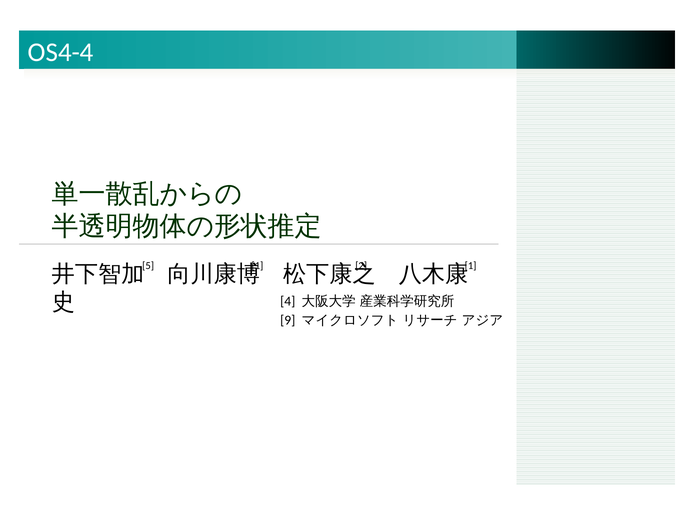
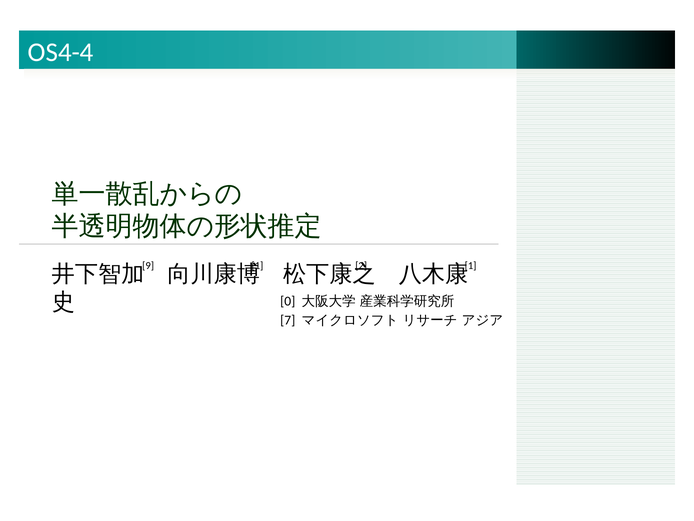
5: 5 -> 9 (148, 265)
4: 4 -> 0 (288, 301)
9: 9 -> 7 (288, 320)
